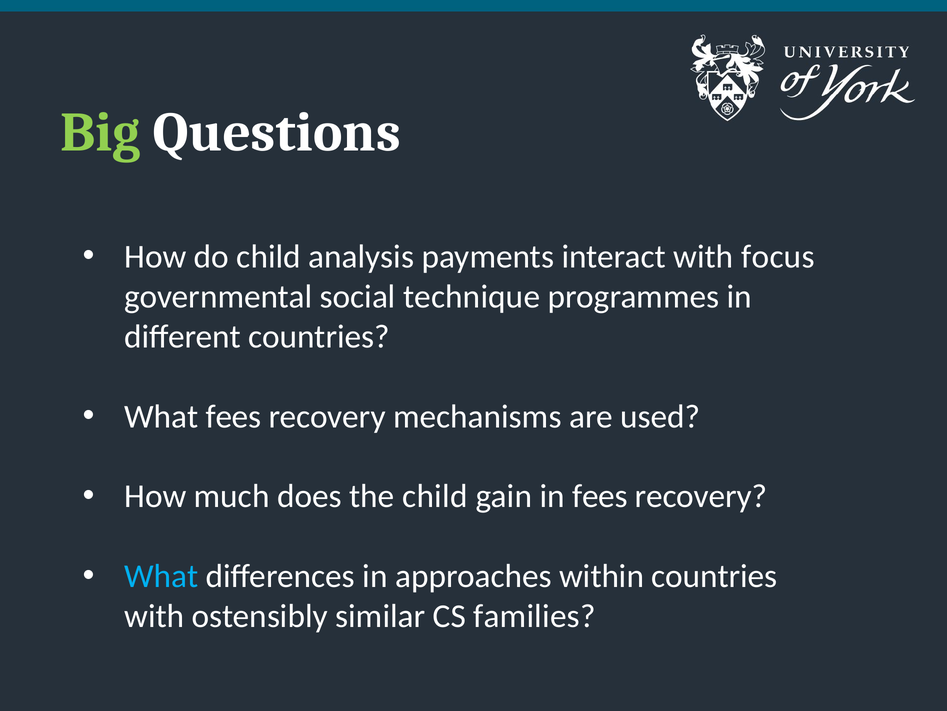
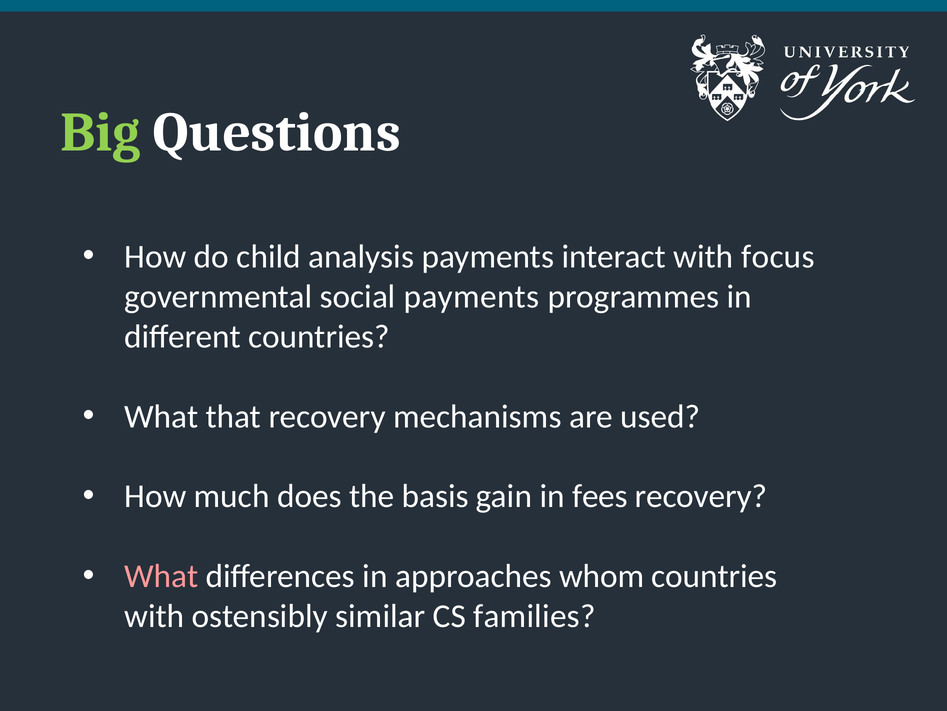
social technique: technique -> payments (472, 297)
What fees: fees -> that (233, 417)
the child: child -> basis (435, 497)
What colour: light blue -> pink (161, 577)
within: within -> whom (602, 577)
